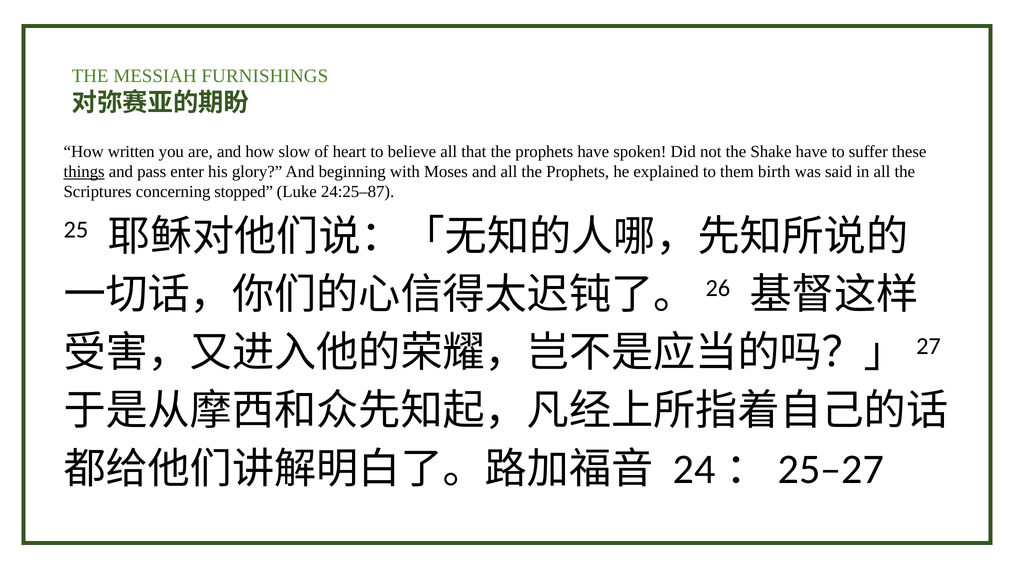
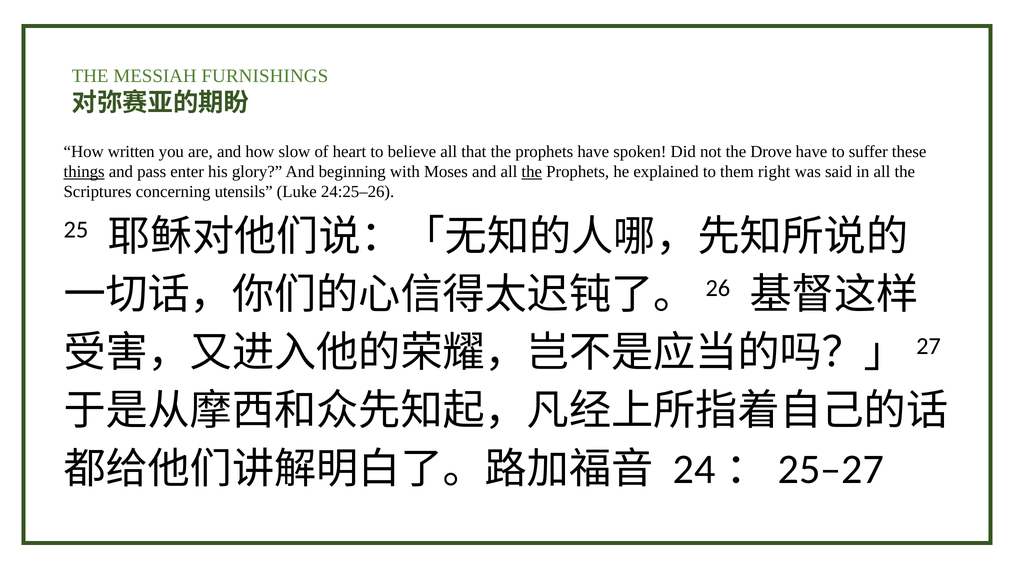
Shake: Shake -> Drove (771, 152)
the underline: none -> present (532, 172)
birth: birth -> right (774, 172)
stopped: stopped -> utensils (244, 192)
24:25–87: 24:25–87 -> 24:25–26 (358, 192)
